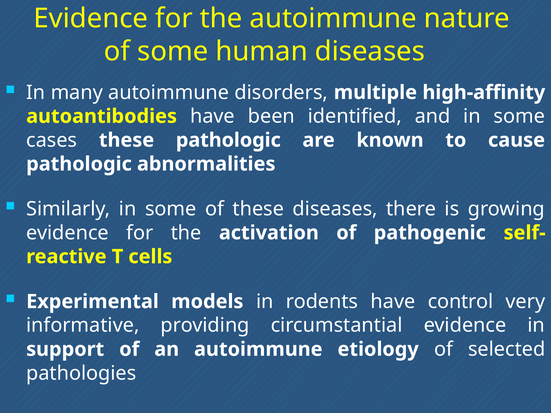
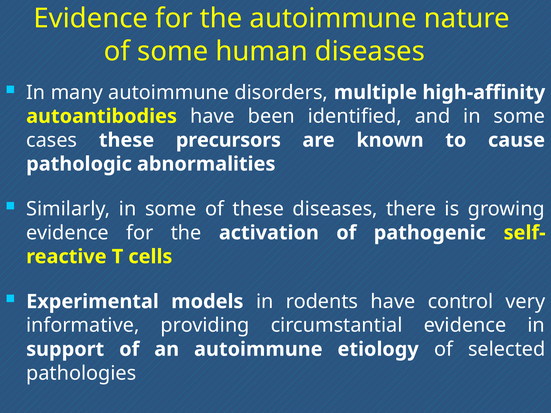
these pathologic: pathologic -> precursors (228, 140)
